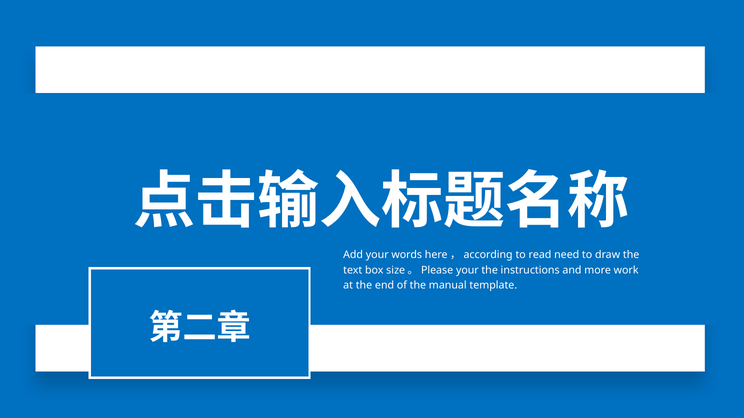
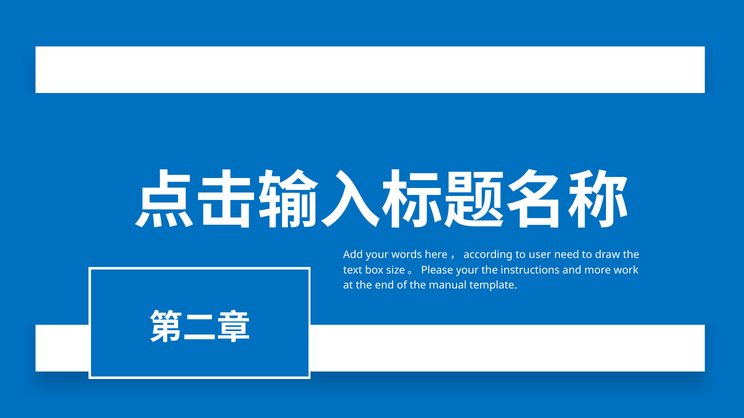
read: read -> user (540, 255)
